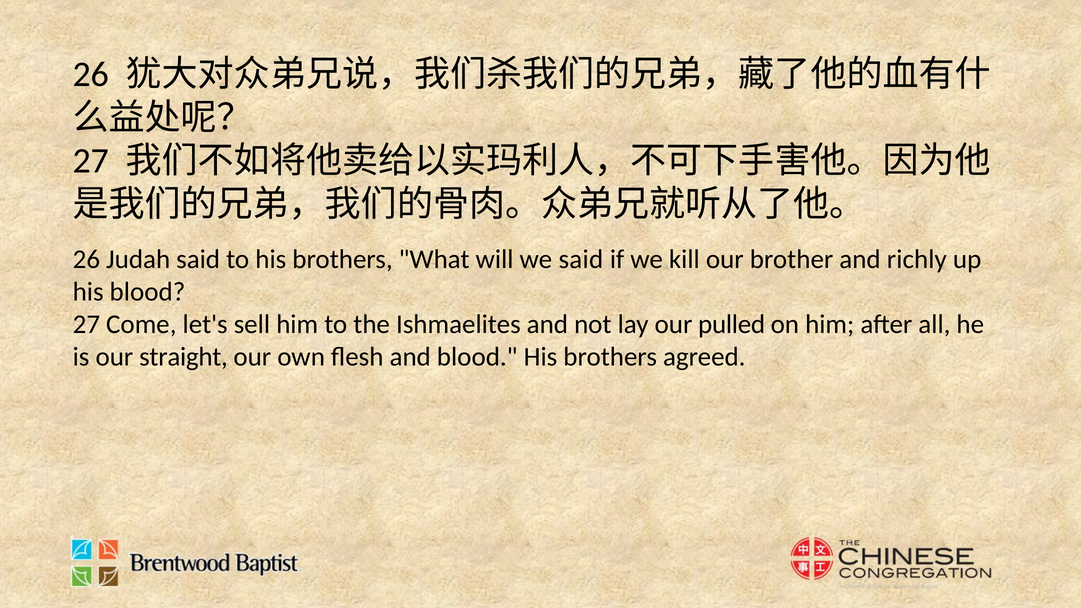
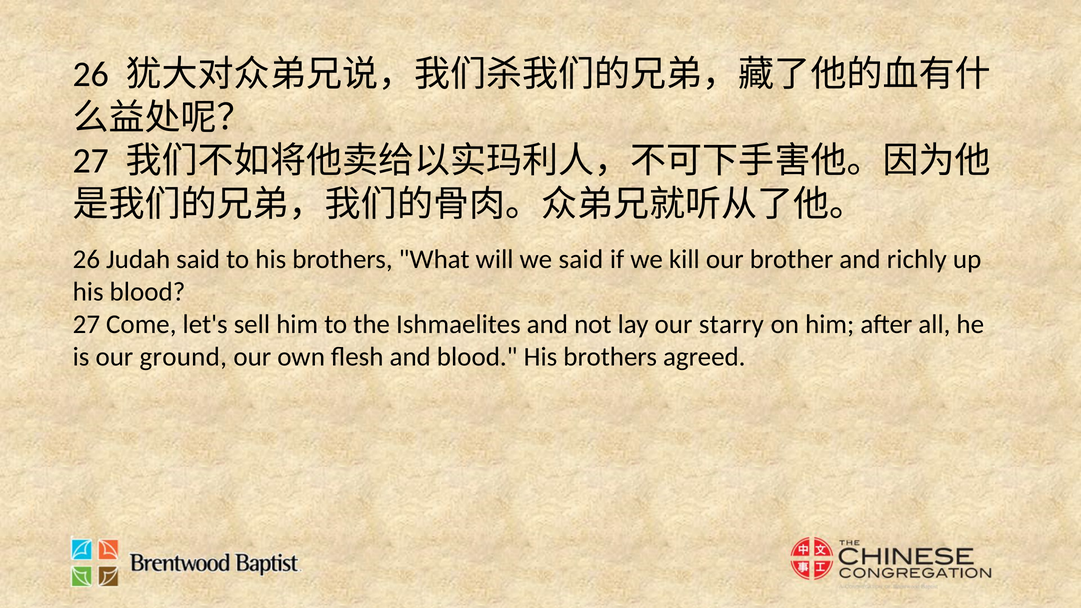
pulled: pulled -> starry (731, 324)
straight: straight -> ground (183, 357)
